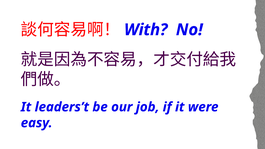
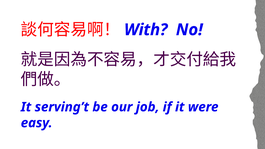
leaders’t: leaders’t -> serving’t (62, 107)
